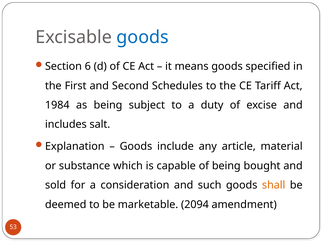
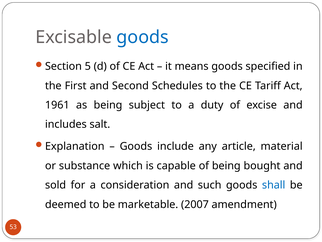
6: 6 -> 5 (88, 66)
1984: 1984 -> 1961 (57, 105)
shall colour: orange -> blue (274, 185)
2094: 2094 -> 2007 (195, 204)
